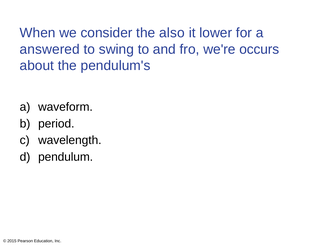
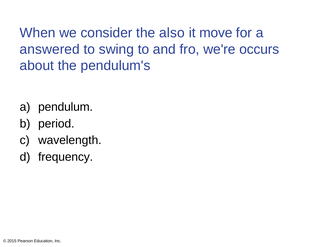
lower: lower -> move (216, 33)
waveform: waveform -> pendulum (65, 107)
pendulum: pendulum -> frequency (66, 157)
